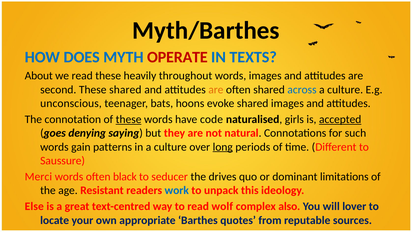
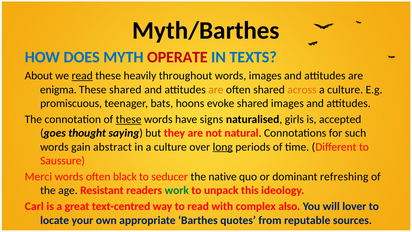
read underline: none -> present (82, 76)
second: second -> enigma (58, 89)
across colour: blue -> orange (302, 89)
unconscious: unconscious -> promiscuous (71, 103)
code: code -> signs (211, 119)
accepted underline: present -> none (340, 119)
denying: denying -> thought (87, 133)
patterns: patterns -> abstract (112, 147)
drives: drives -> native (223, 176)
limitations: limitations -> refreshing (344, 176)
work colour: blue -> green (177, 190)
Else: Else -> Carl (34, 206)
wolf: wolf -> with (222, 206)
